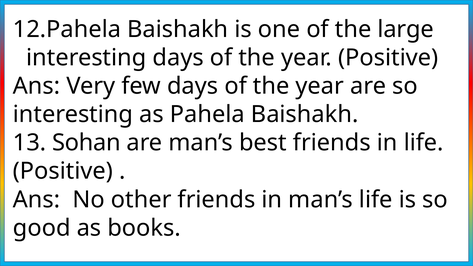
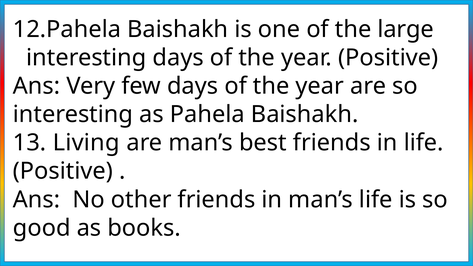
Sohan: Sohan -> Living (86, 143)
